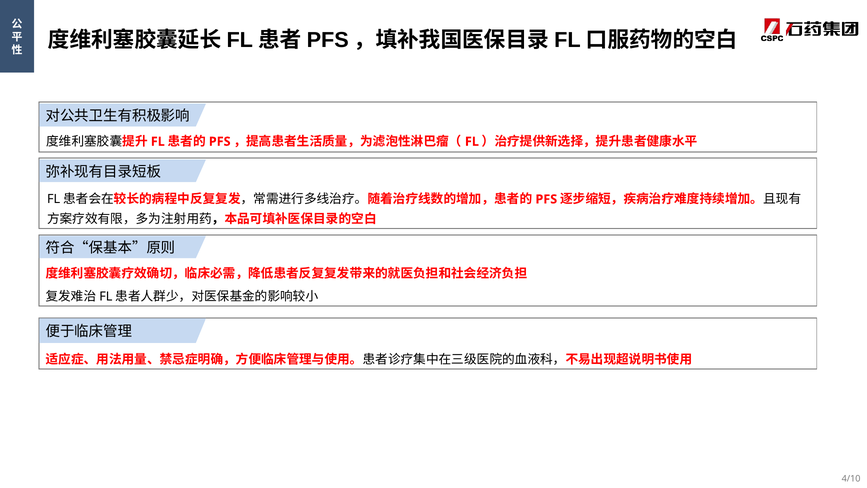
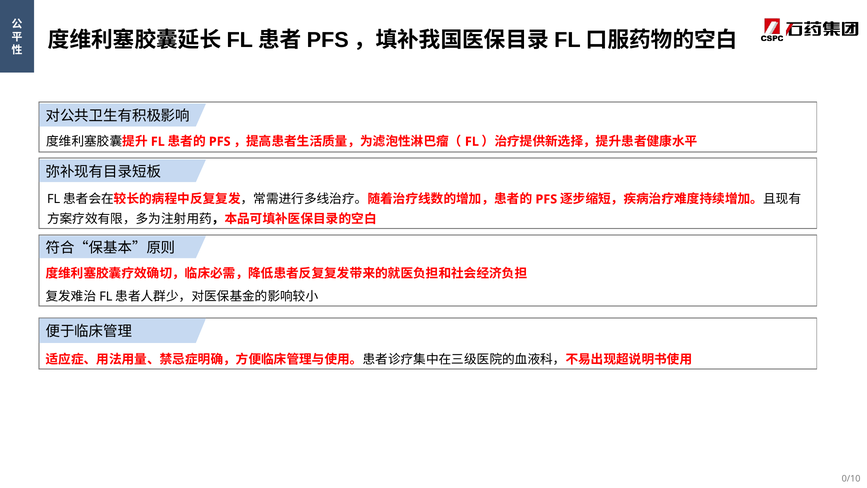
4/10: 4/10 -> 0/10 (851, 479)
